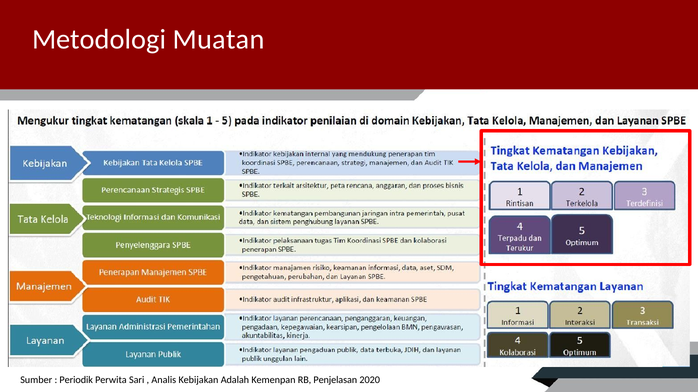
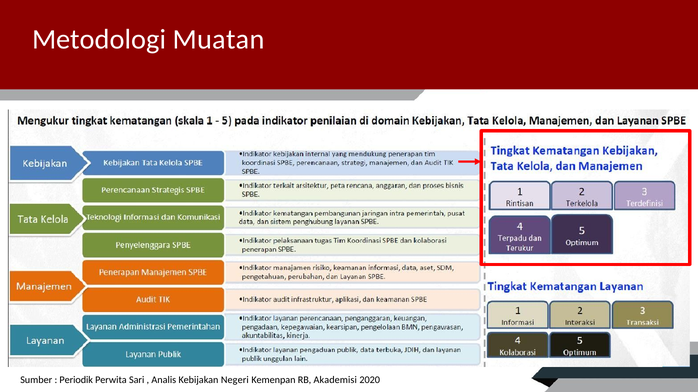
Adalah: Adalah -> Negeri (235, 380)
Penjelasan: Penjelasan -> Akademisi (335, 380)
